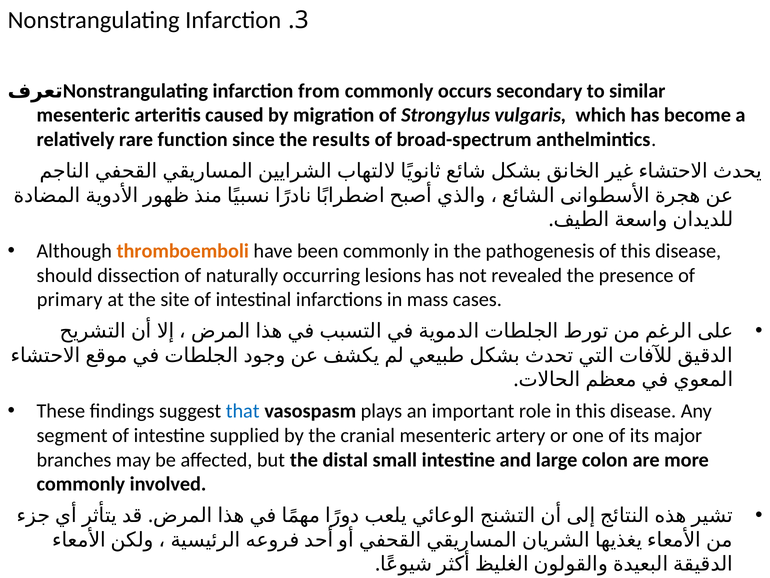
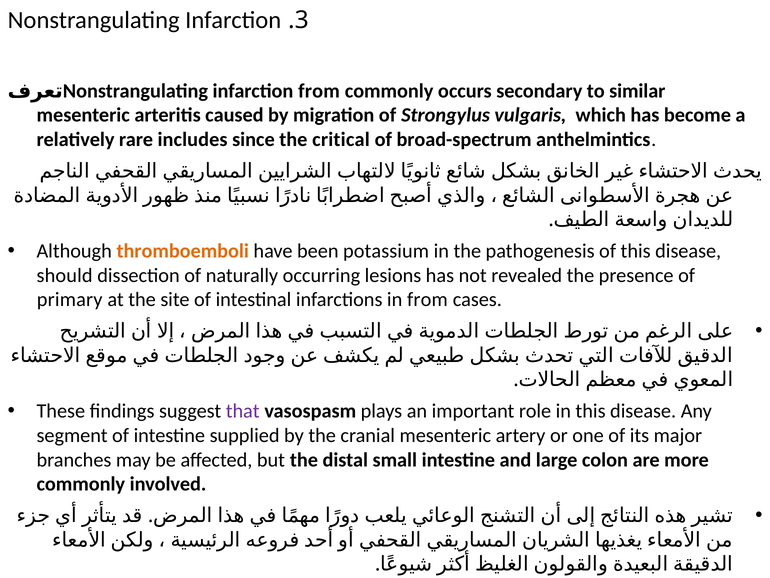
function: function -> includes (193, 140)
results: results -> critical (341, 140)
been commonly: commonly -> potassium (386, 251)
in mass: mass -> from (427, 299)
that colour: blue -> purple (243, 411)
